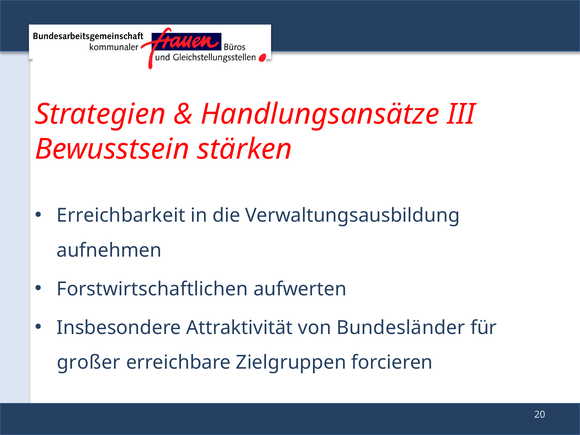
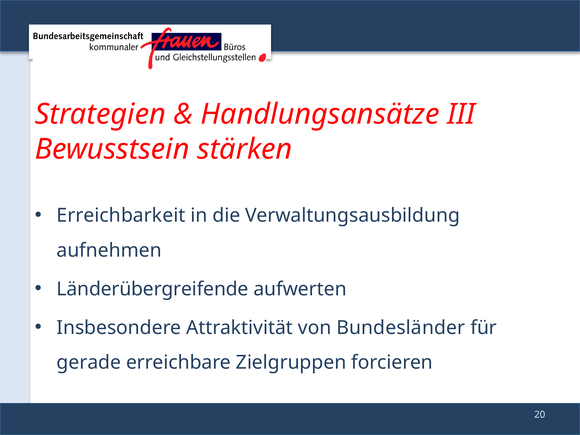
Forstwirtschaftlichen: Forstwirtschaftlichen -> Länderübergreifende (153, 289)
großer: großer -> gerade (89, 362)
